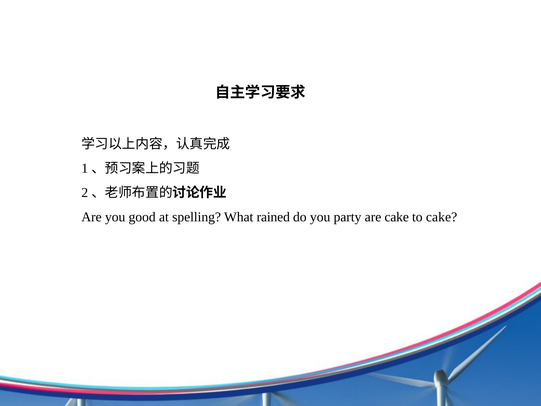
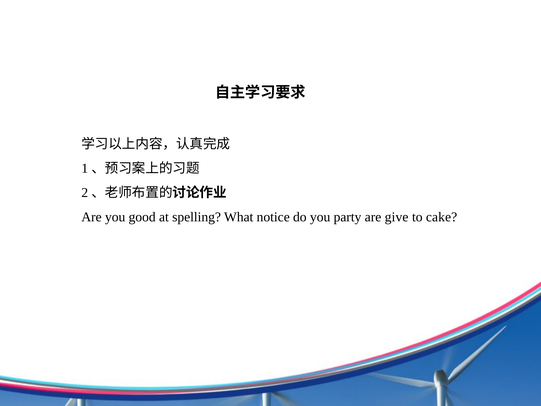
rained: rained -> notice (273, 217)
are cake: cake -> give (397, 217)
